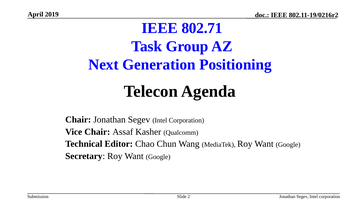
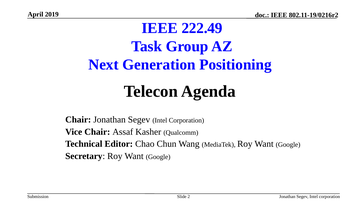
802.71: 802.71 -> 222.49 (202, 28)
